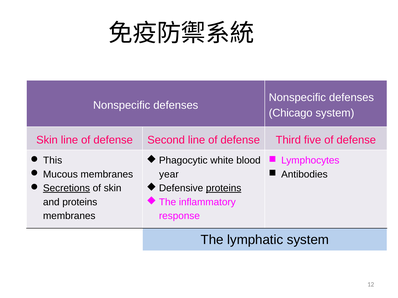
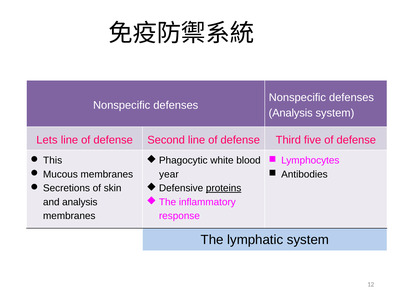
Chicago: Chicago -> Analysis (291, 113)
Skin: Skin -> Lets (47, 140)
Secretions underline: present -> none (66, 188)
and proteins: proteins -> analysis (80, 202)
